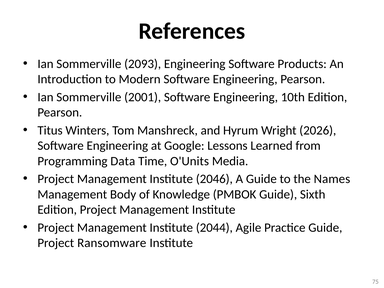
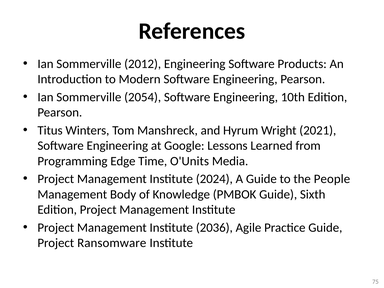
2093: 2093 -> 2012 (143, 64)
2001: 2001 -> 2054 (143, 97)
2026: 2026 -> 2021 (318, 130)
Data: Data -> Edge (123, 161)
2046: 2046 -> 2024 (214, 179)
Names: Names -> People (332, 179)
2044: 2044 -> 2036 (214, 228)
